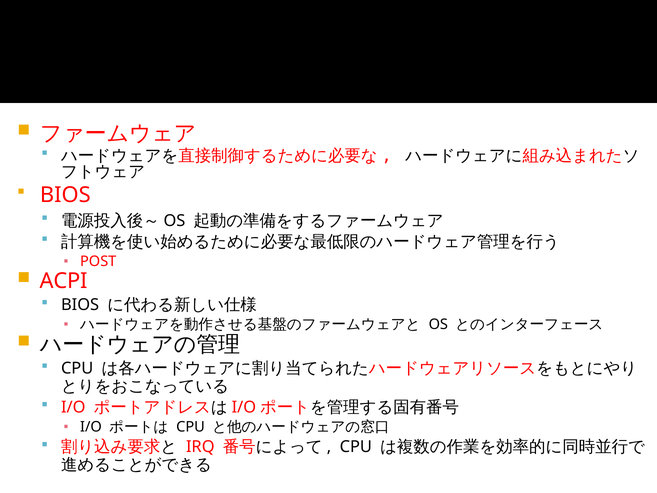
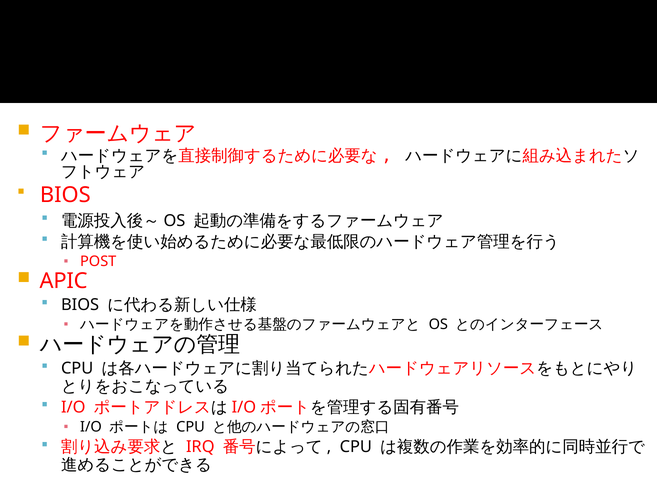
ACPI: ACPI -> APIC (64, 281)
